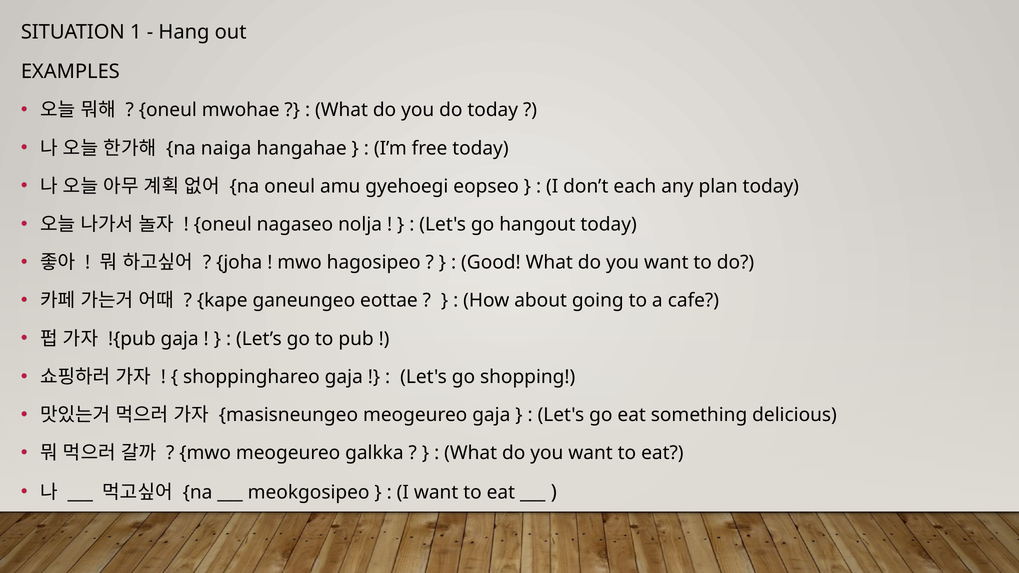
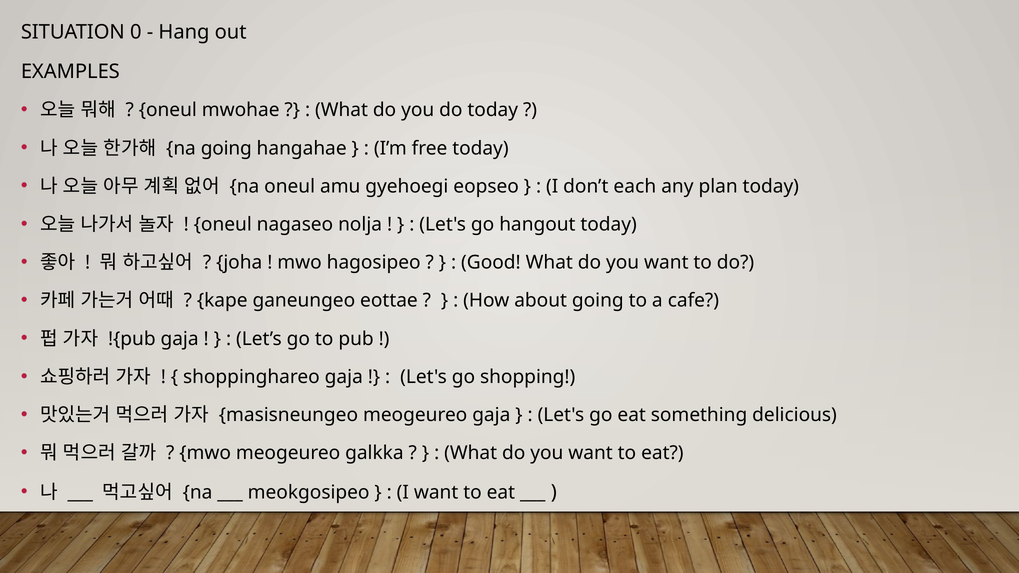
1: 1 -> 0 (136, 32)
na naiga: naiga -> going (226, 148)
